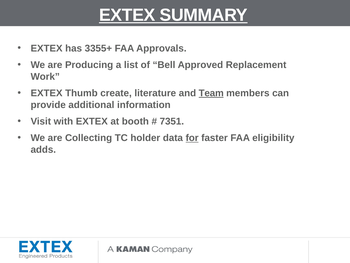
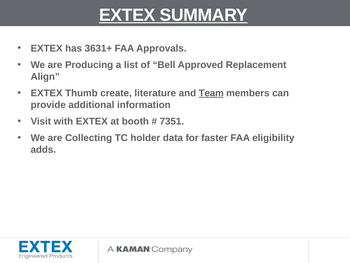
3355+: 3355+ -> 3631+ (98, 48)
Work: Work -> Align (45, 76)
for underline: present -> none (192, 138)
